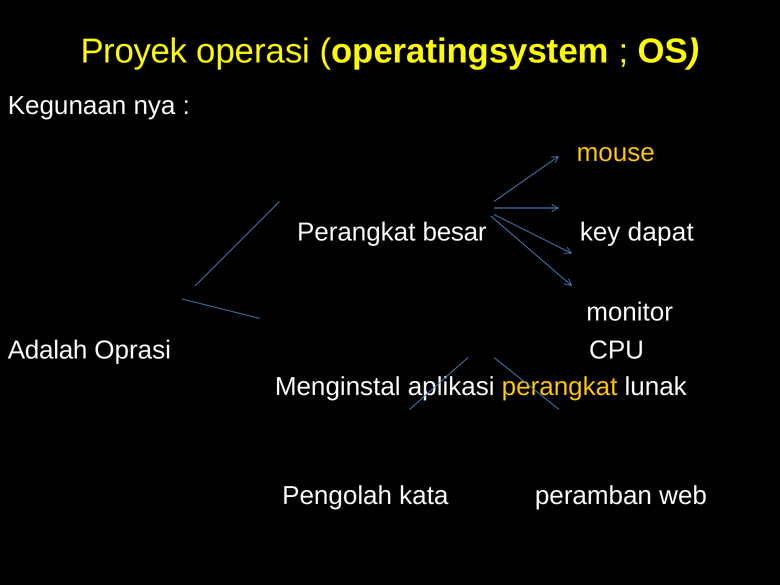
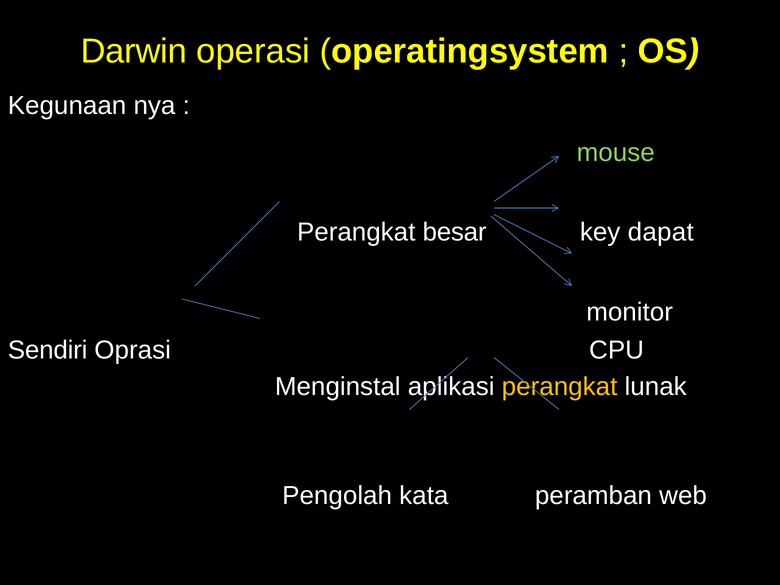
Proyek: Proyek -> Darwin (134, 51)
mouse colour: yellow -> light green (616, 153)
Adalah: Adalah -> Sendiri (48, 350)
